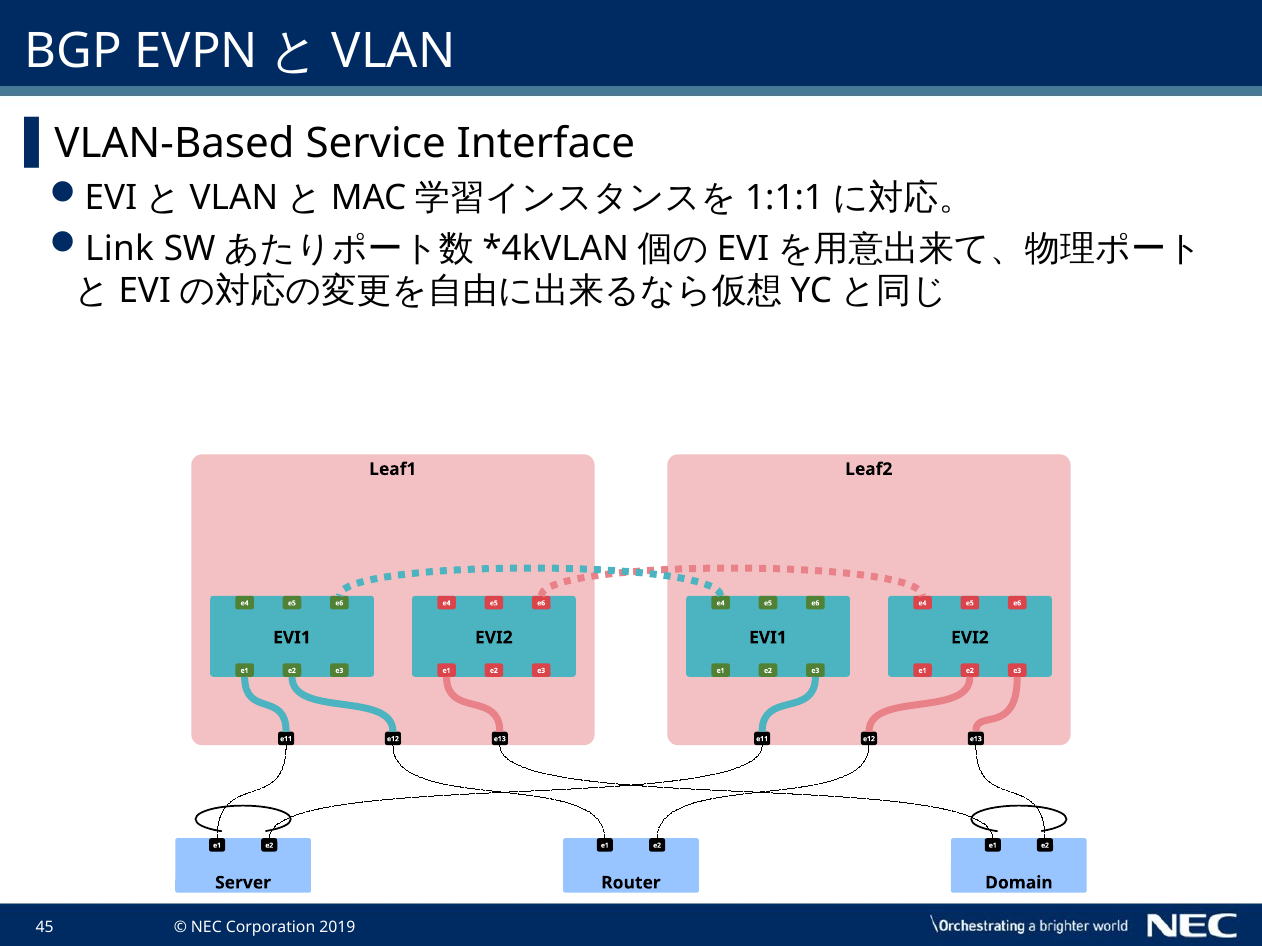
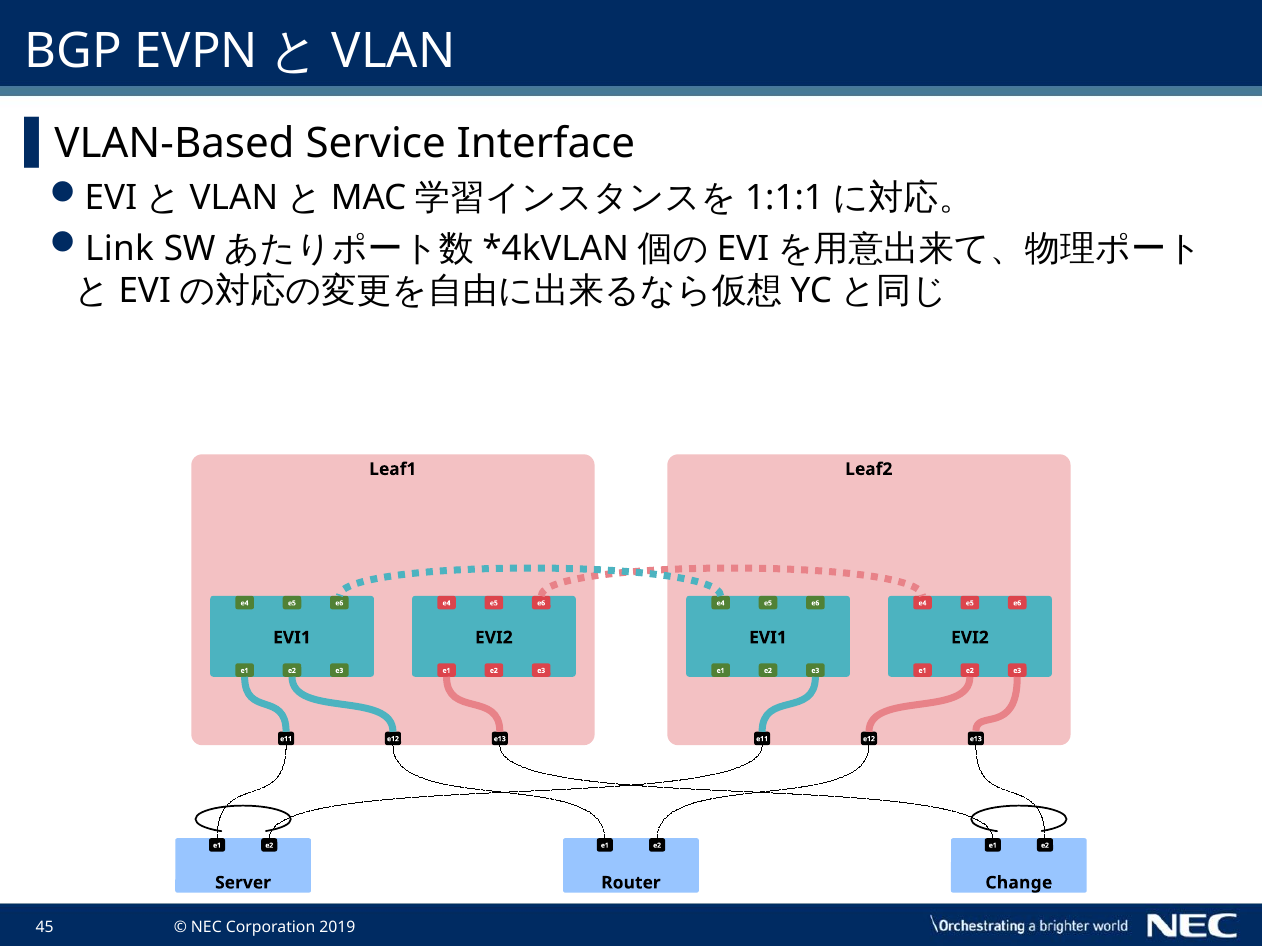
Domain: Domain -> Change (1019, 883)
